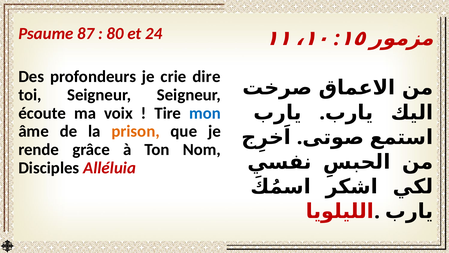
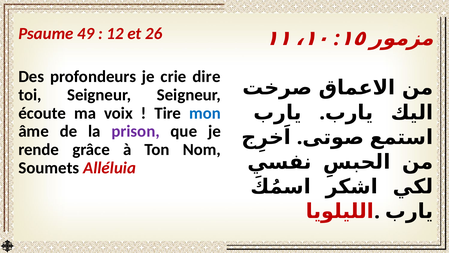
87: 87 -> 49 (86, 34)
80: 80 -> 12 (115, 34)
24: 24 -> 26 (154, 34)
prison colour: orange -> purple (136, 131)
Disciples: Disciples -> Soumets (49, 168)
